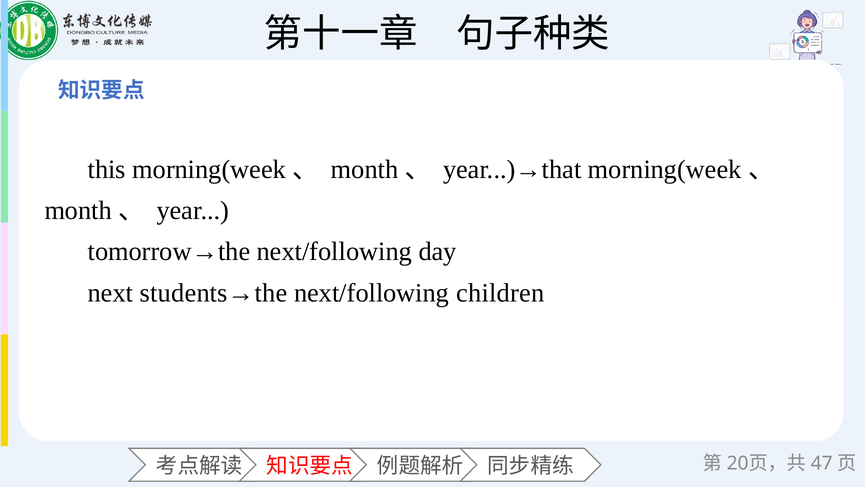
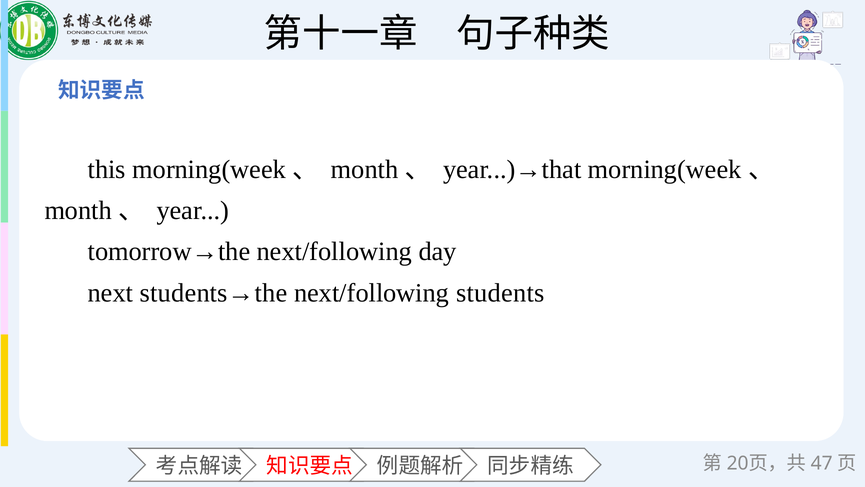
children: children -> students (500, 293)
